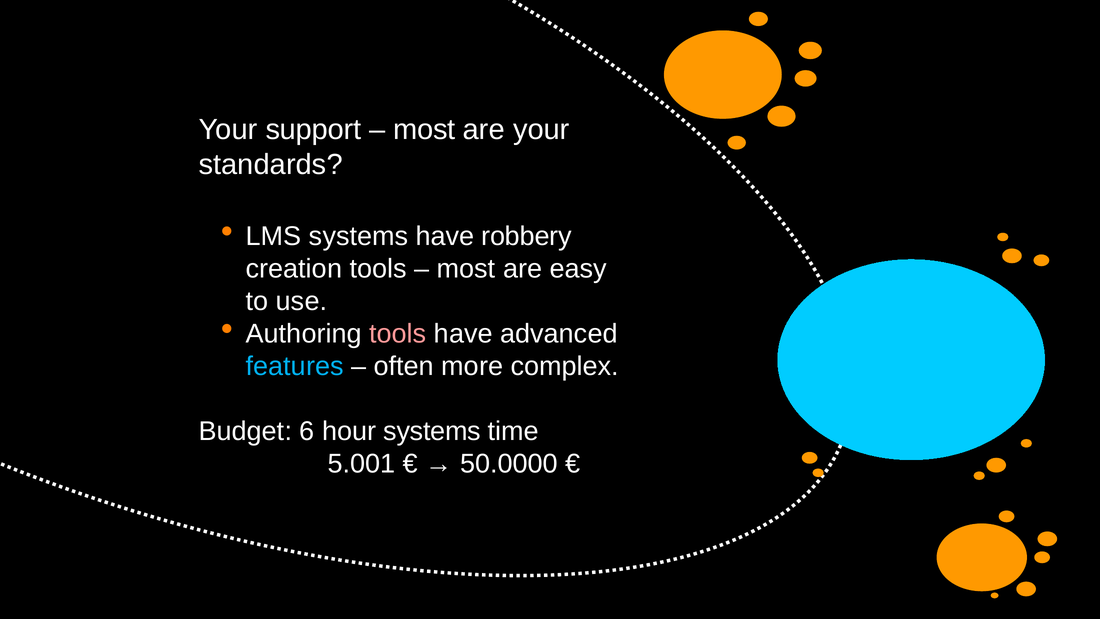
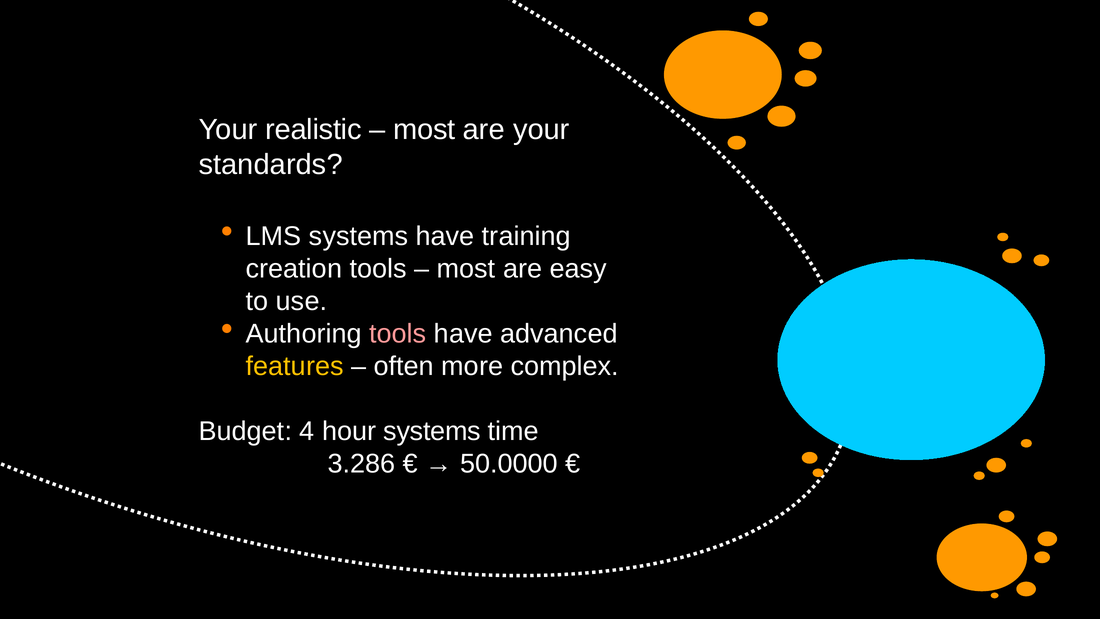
support: support -> realistic (313, 130)
robbery: robbery -> training (526, 236)
features colour: light blue -> yellow (295, 366)
6: 6 -> 4 (307, 431)
5.001: 5.001 -> 3.286 (361, 464)
